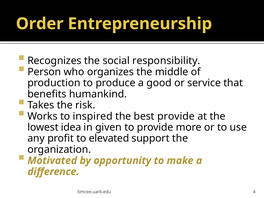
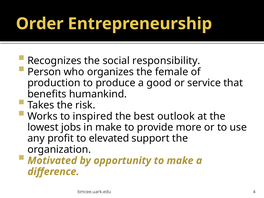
middle: middle -> female (172, 72)
best provide: provide -> outlook (176, 116)
idea: idea -> jobs (71, 127)
in given: given -> make (109, 127)
